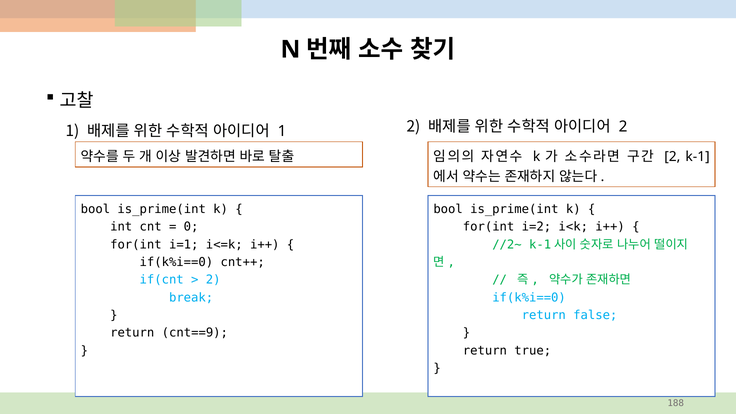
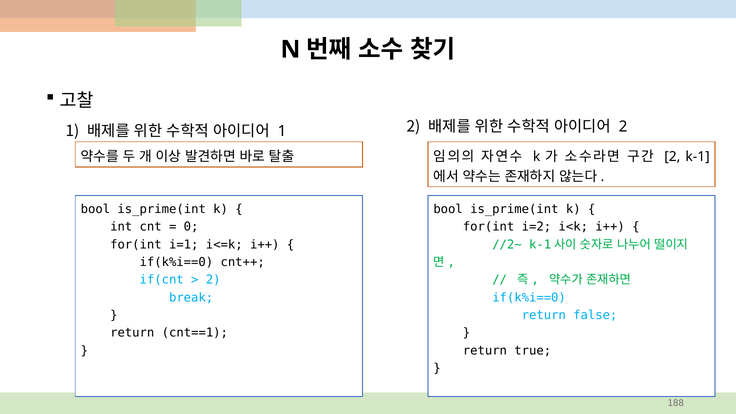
cnt==9: cnt==9 -> cnt==1 (195, 333)
